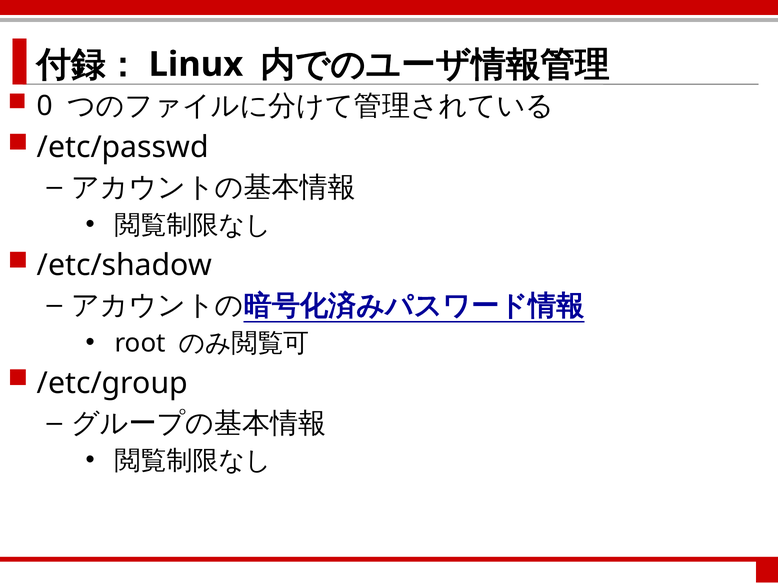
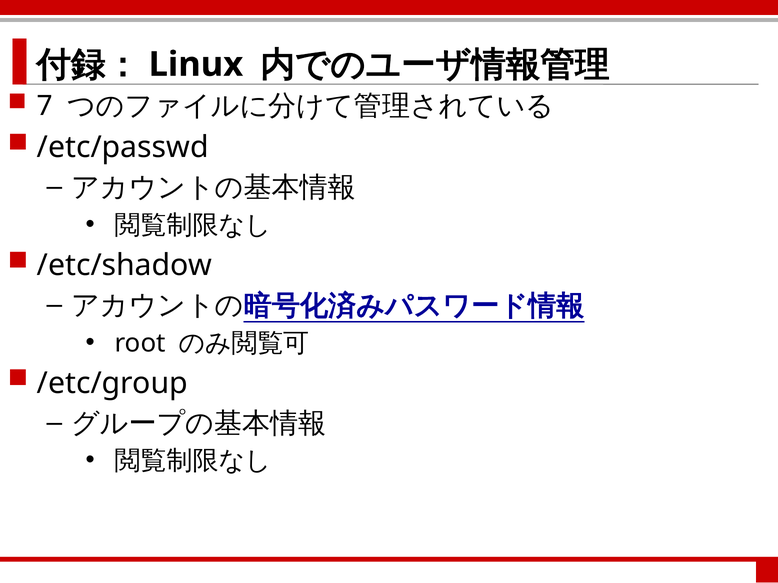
0: 0 -> 7 (45, 106)
